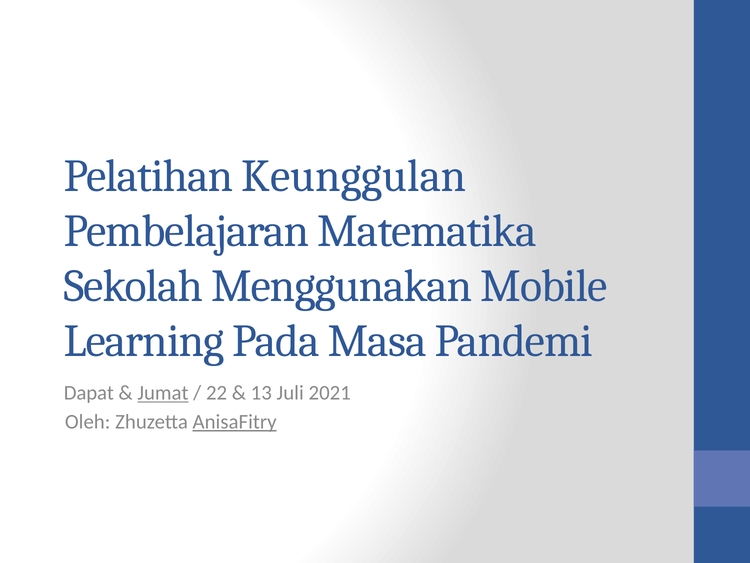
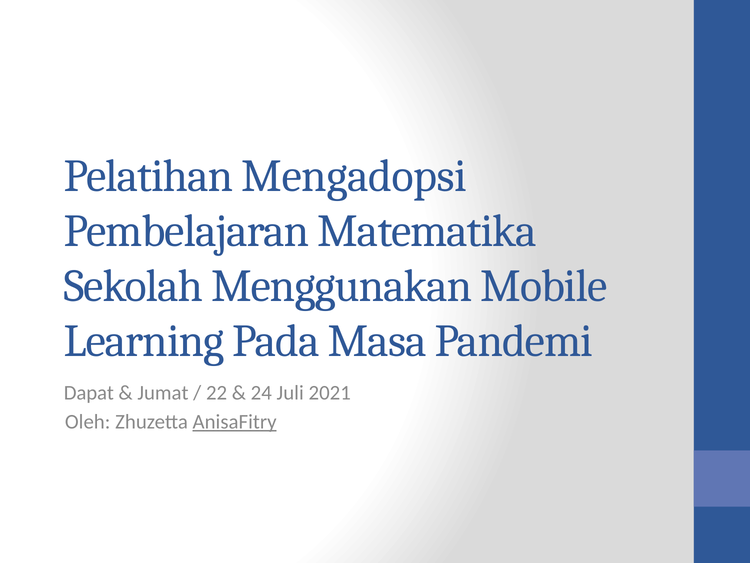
Keunggulan: Keunggulan -> Mengadopsi (354, 176)
Jumat underline: present -> none (163, 393)
13: 13 -> 24 (261, 393)
